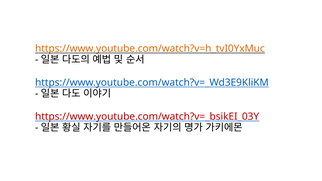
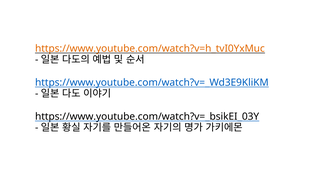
https://www.youtube.com/watch?v=_bsikEI_03Y colour: red -> black (147, 117)
